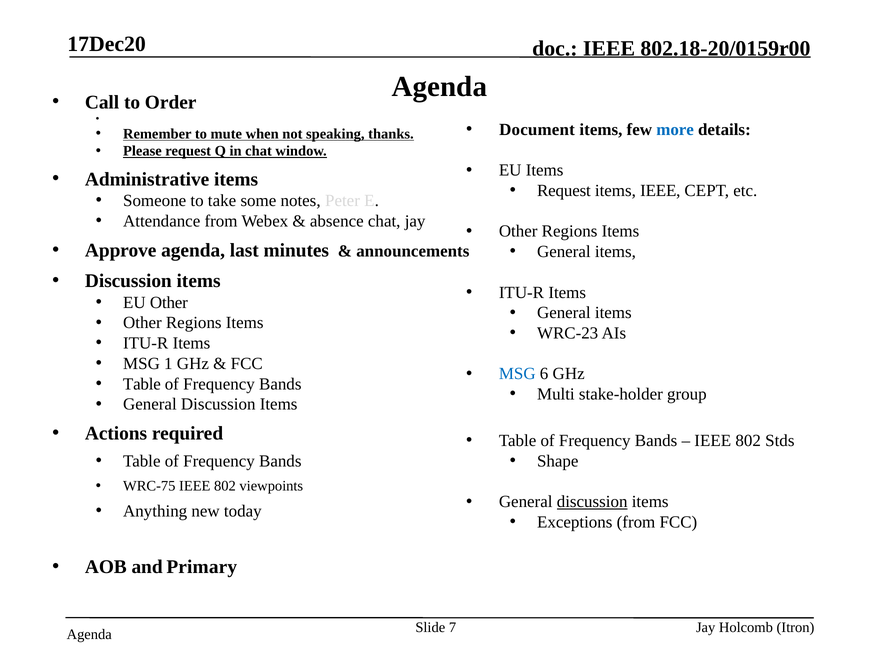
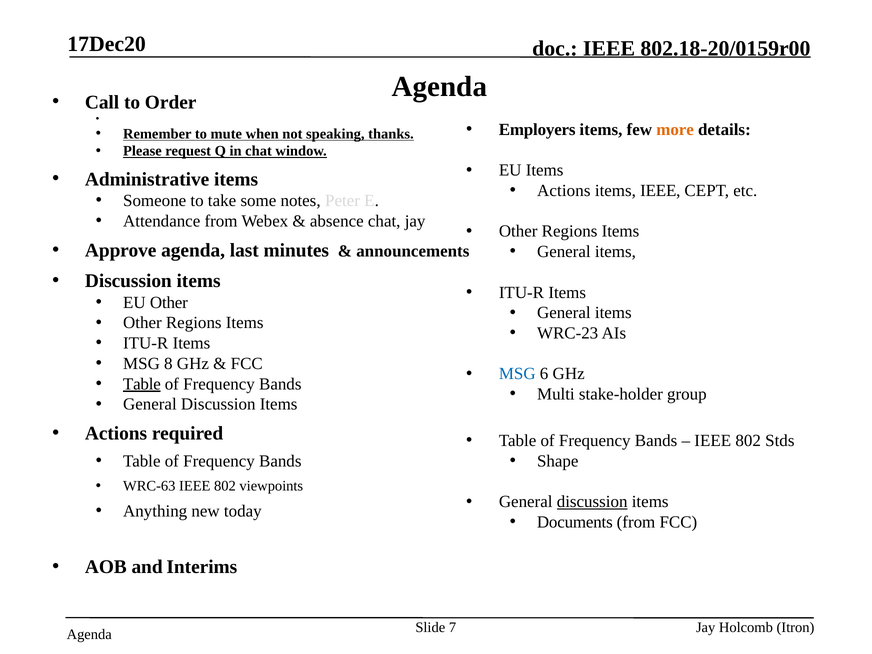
Document: Document -> Employers (537, 130)
more colour: blue -> orange (675, 130)
Request: Request -> Actions (564, 191)
1: 1 -> 8 (168, 364)
Table underline: none -> present (142, 384)
WRC-75: WRC-75 -> WRC-63 (149, 486)
Exceptions: Exceptions -> Documents (575, 522)
Primary: Primary -> Interims (202, 567)
